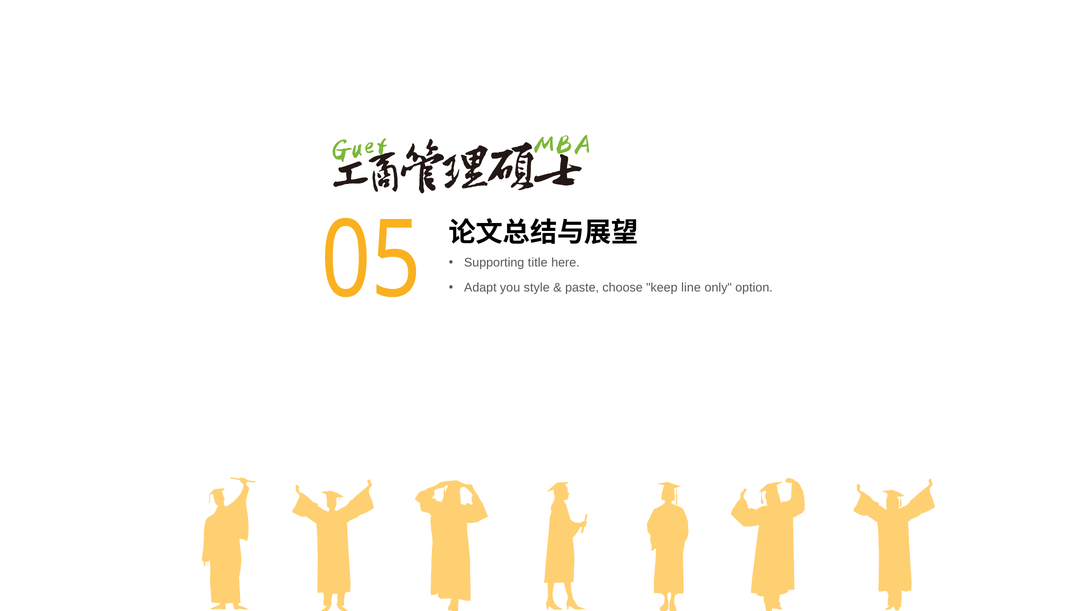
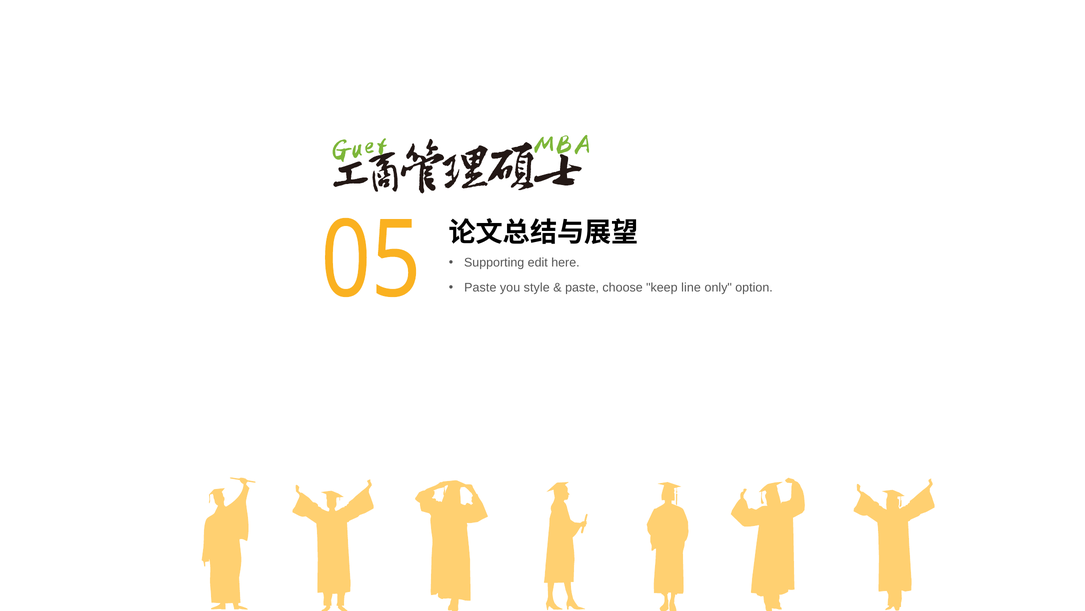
title: title -> edit (538, 262)
Adapt: Adapt -> Paste (480, 287)
